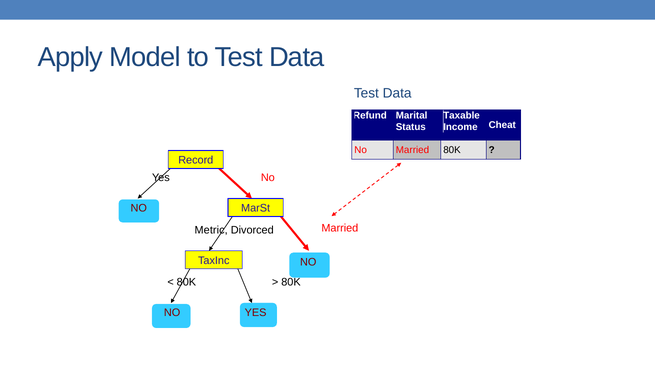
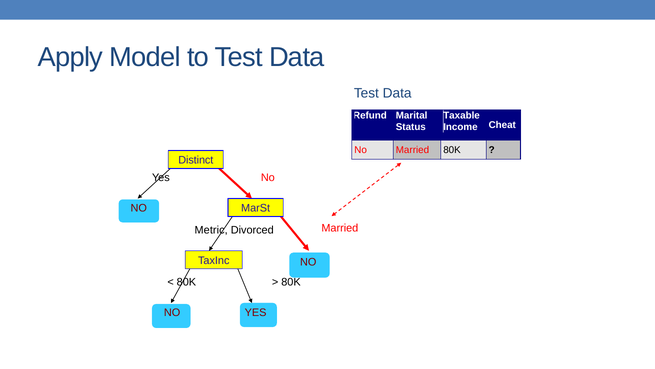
Record: Record -> Distinct (196, 160)
